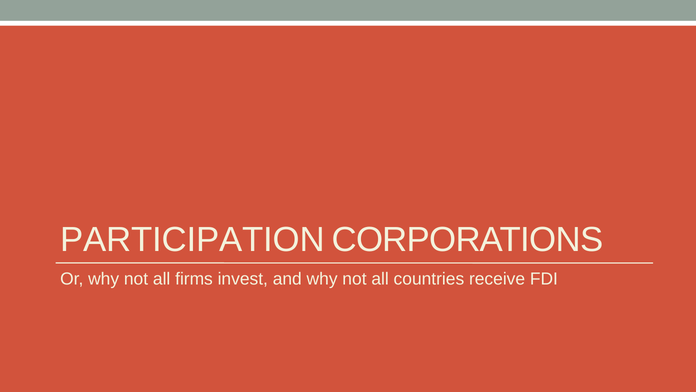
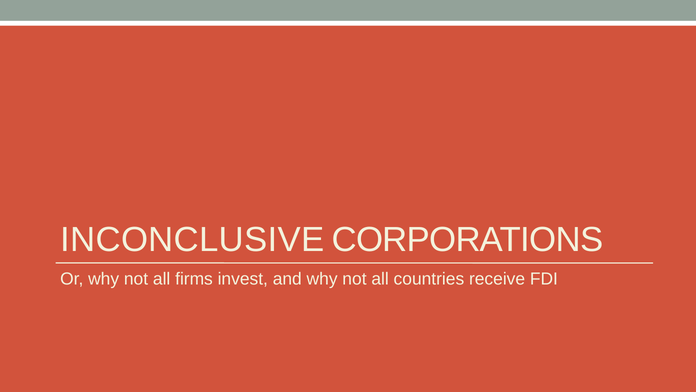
PARTICIPATION: PARTICIPATION -> INCONCLUSIVE (192, 239)
